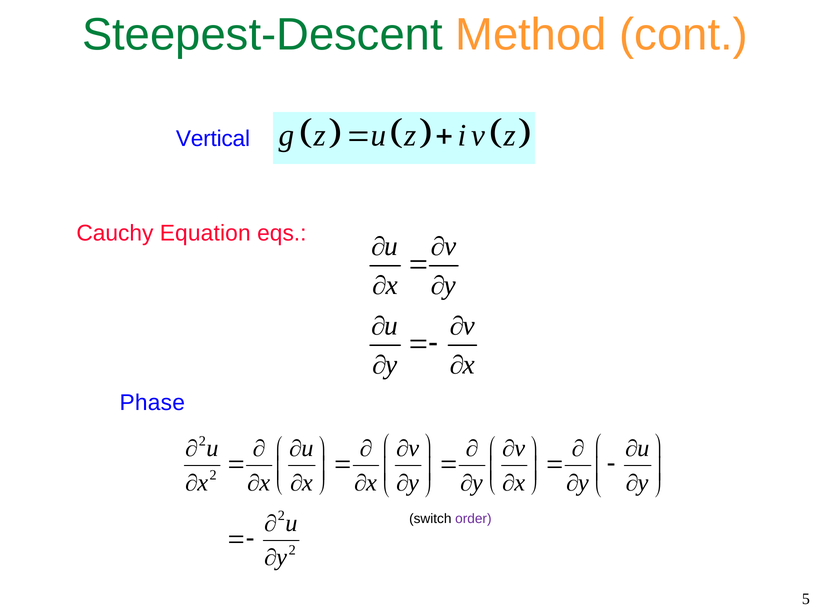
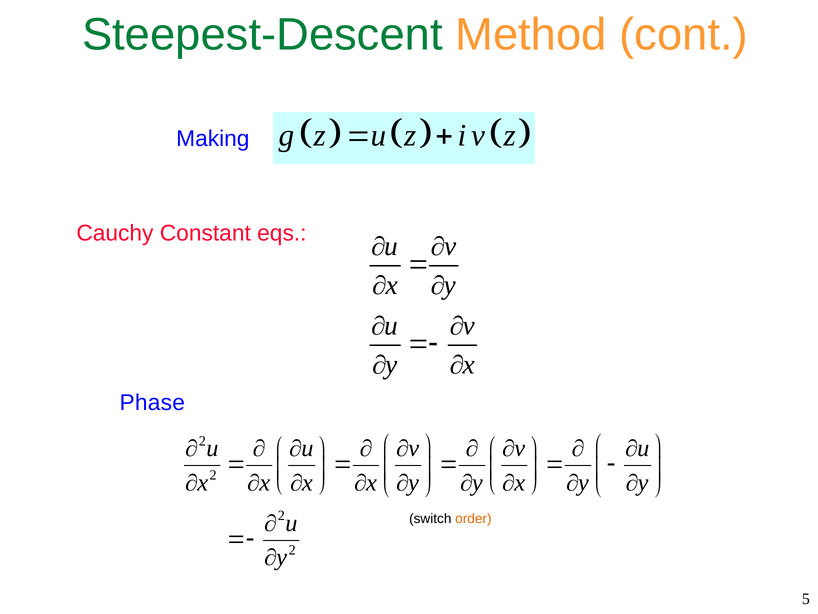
Vertical: Vertical -> Making (213, 138)
Equation: Equation -> Constant (205, 233)
order colour: purple -> orange (473, 518)
